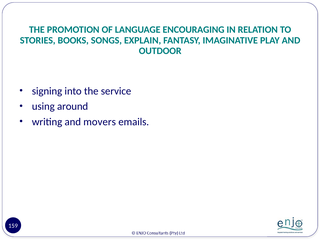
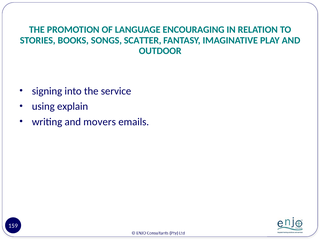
EXPLAIN: EXPLAIN -> SCATTER (143, 40)
around: around -> explain (73, 106)
